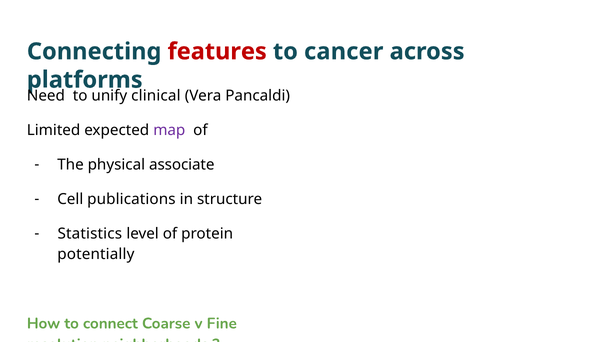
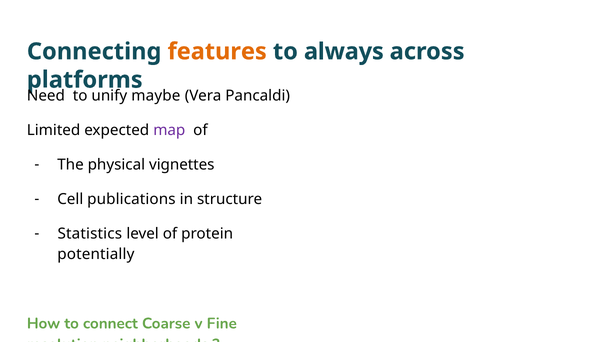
features colour: red -> orange (217, 52)
cancer: cancer -> always (344, 52)
clinical: clinical -> maybe (156, 96)
associate: associate -> vignettes (182, 165)
